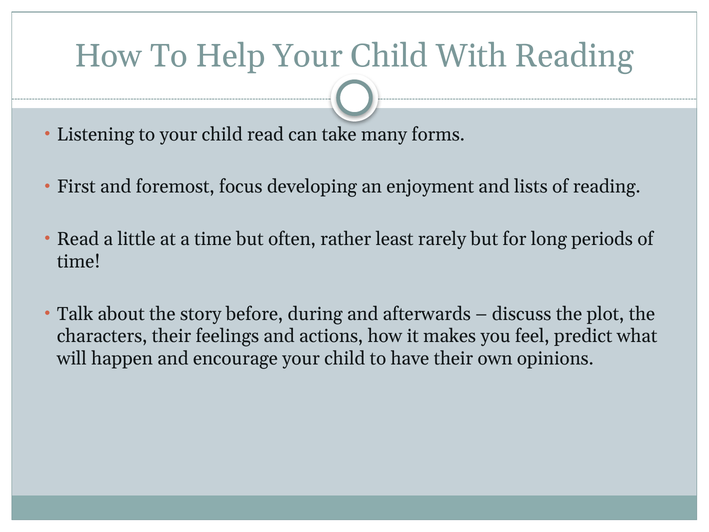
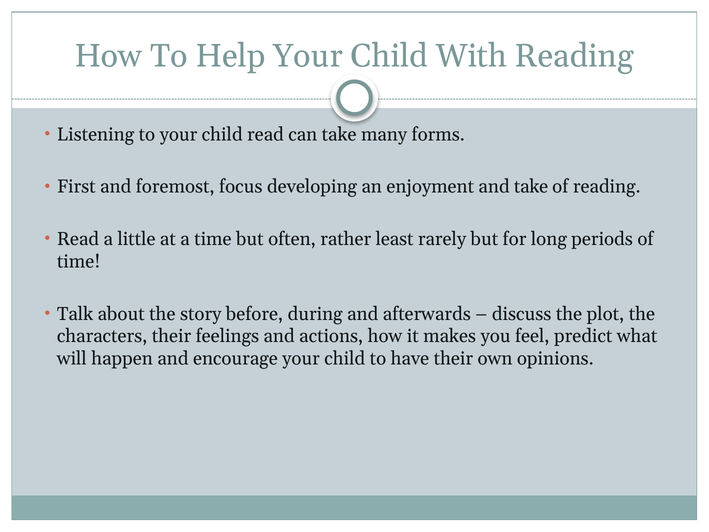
and lists: lists -> take (531, 187)
